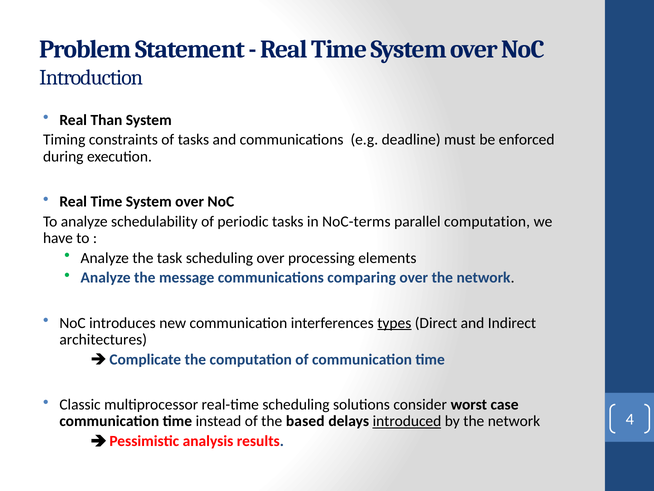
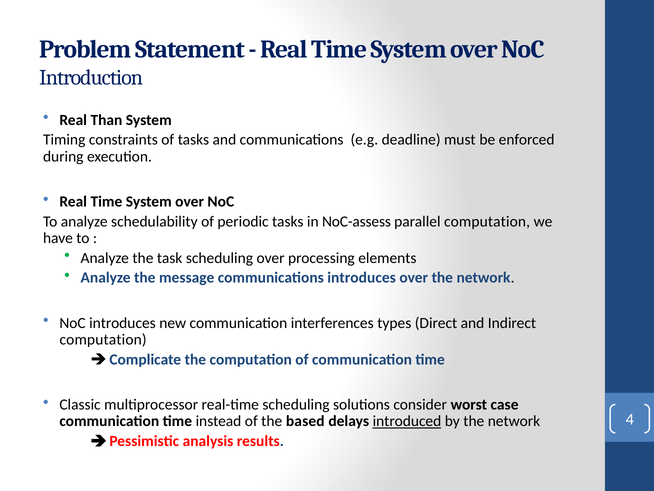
NoC-terms: NoC-terms -> NoC-assess (356, 221)
communications comparing: comparing -> introduces (362, 277)
types underline: present -> none (394, 323)
architectures: architectures -> computation (103, 339)
